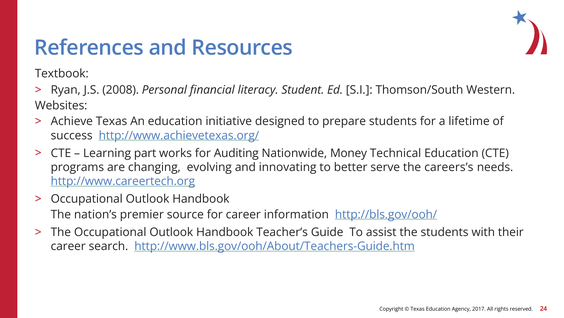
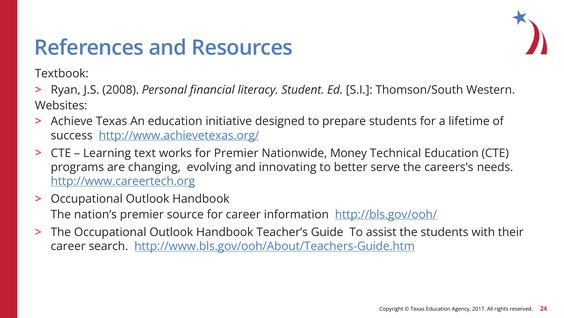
part: part -> text (145, 153)
for Auditing: Auditing -> Premier (236, 153)
